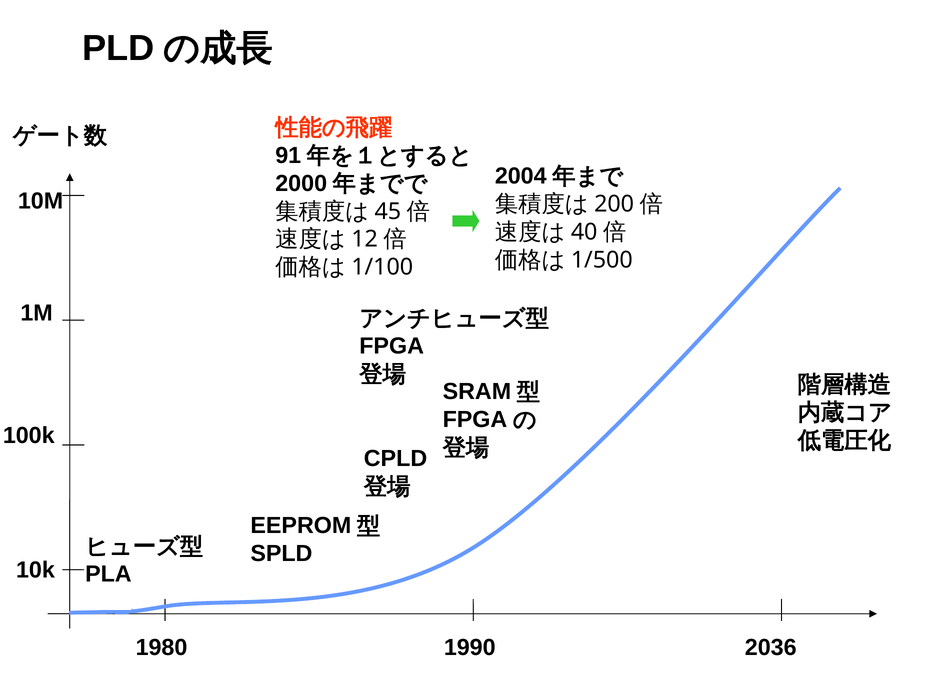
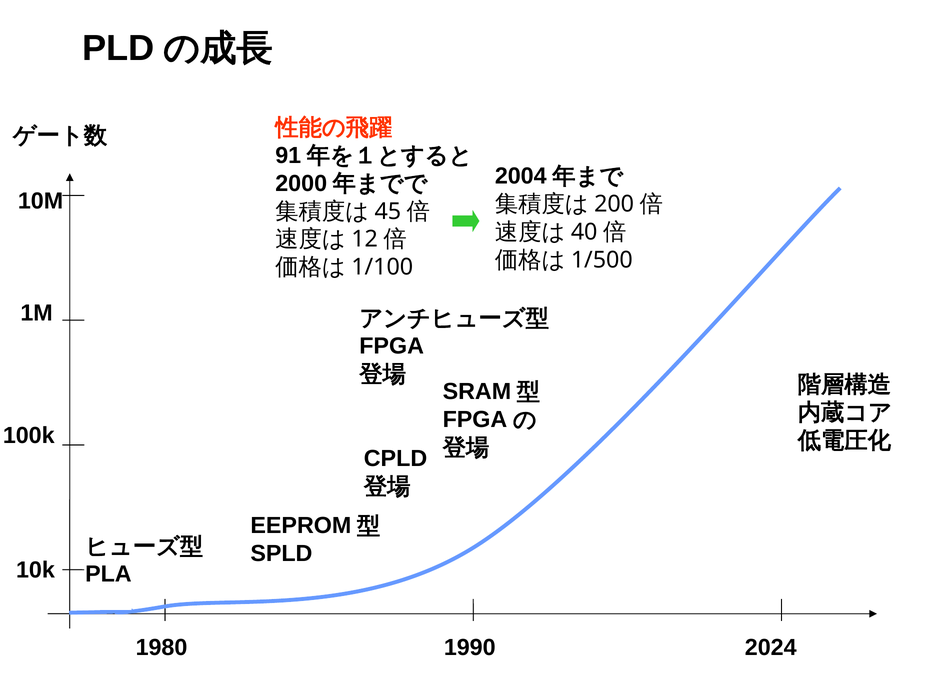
2036: 2036 -> 2024 (771, 648)
